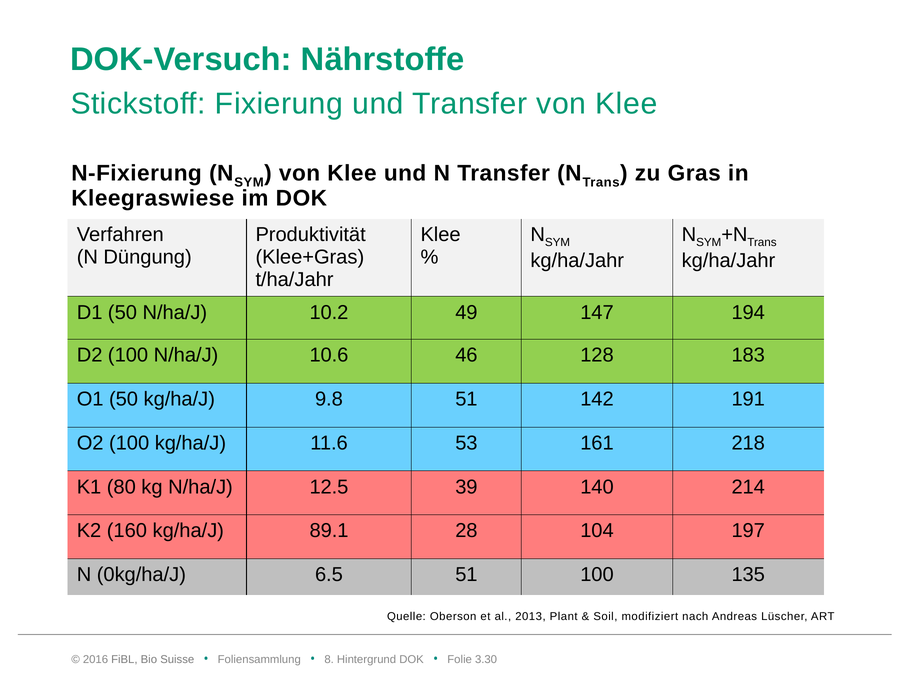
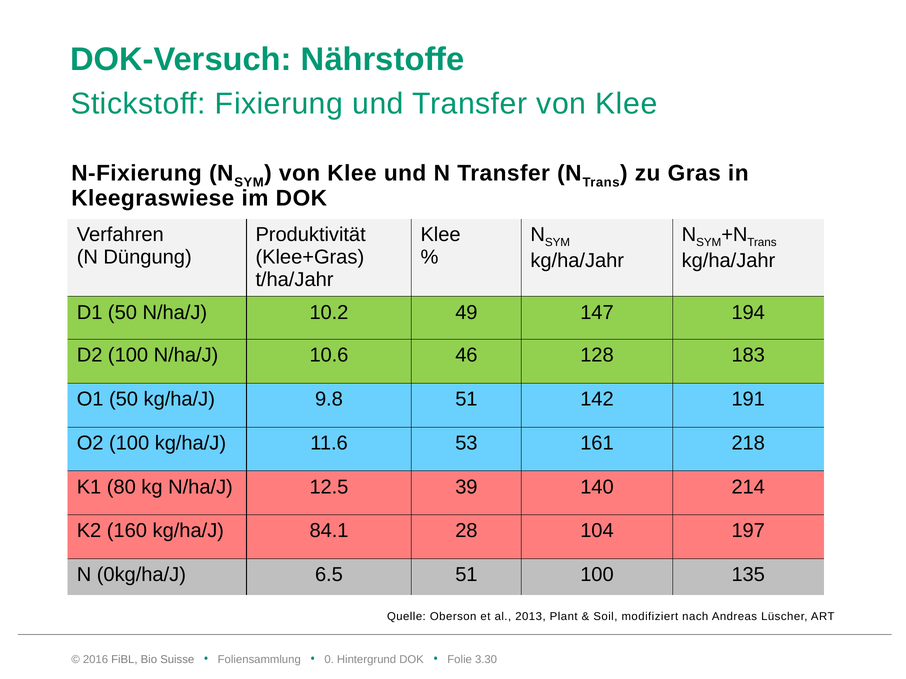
89.1: 89.1 -> 84.1 (329, 531)
8: 8 -> 0 (329, 660)
